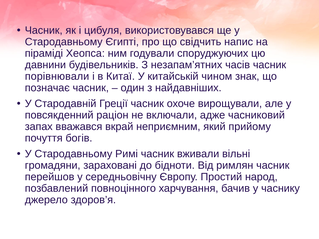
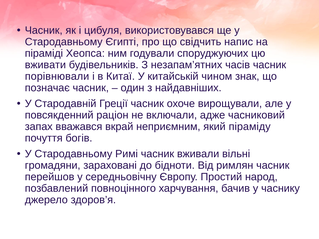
давнини: давнини -> вживати (45, 65)
прийому: прийому -> піраміду (250, 127)
